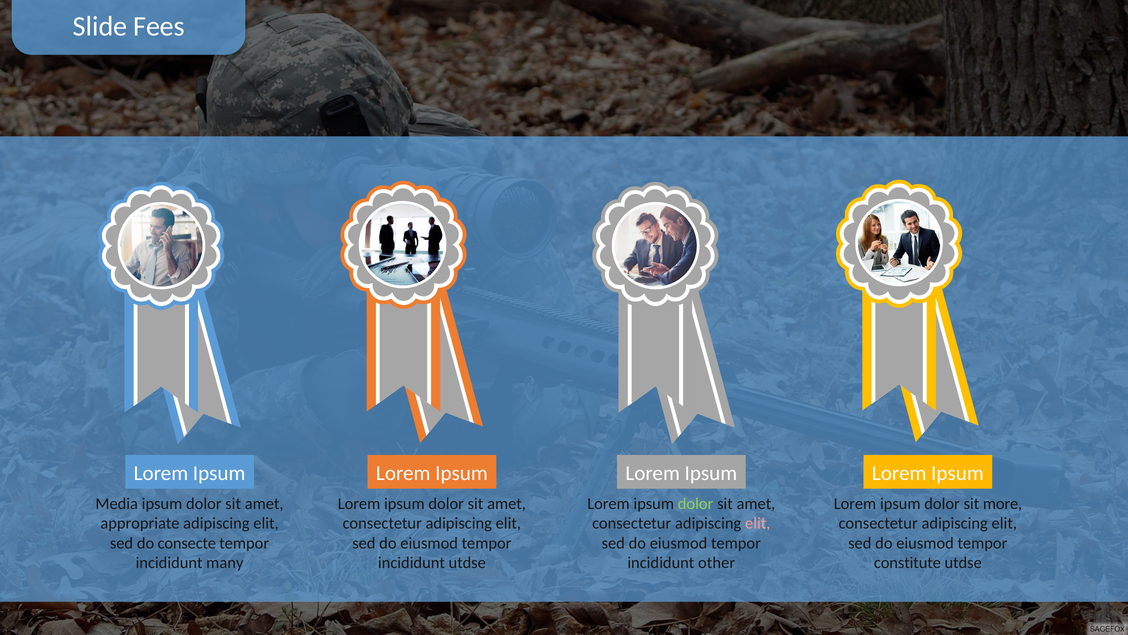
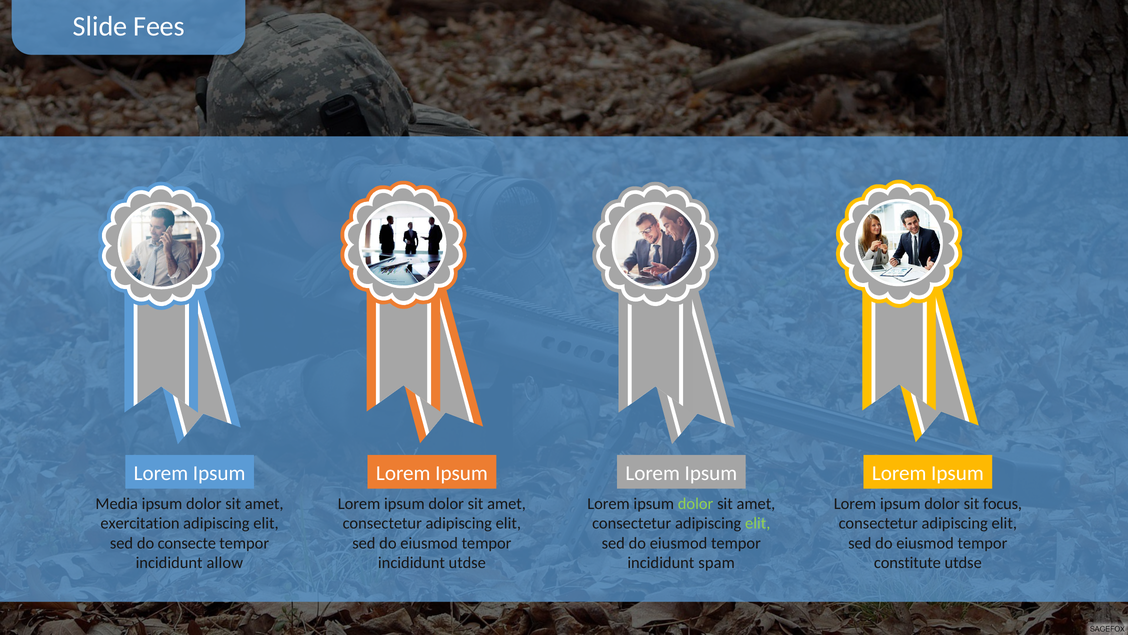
more: more -> focus (1003, 503)
appropriate: appropriate -> exercitation (140, 523)
elit colour: pink -> light green (758, 523)
many: many -> allow (225, 563)
other: other -> spam (717, 563)
